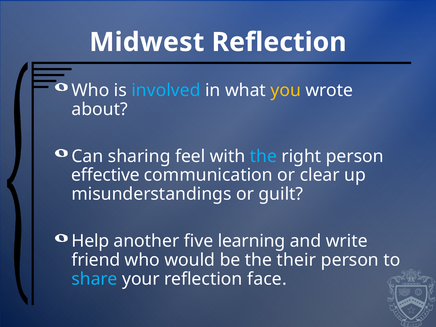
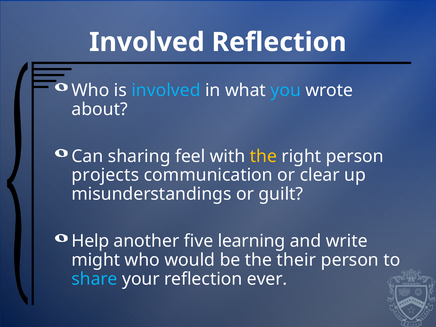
Midwest: Midwest -> Involved (147, 42)
you colour: yellow -> light blue (286, 90)
the colour: light blue -> yellow (263, 156)
effective: effective -> projects (105, 175)
friend: friend -> might (96, 260)
face: face -> ever (267, 279)
